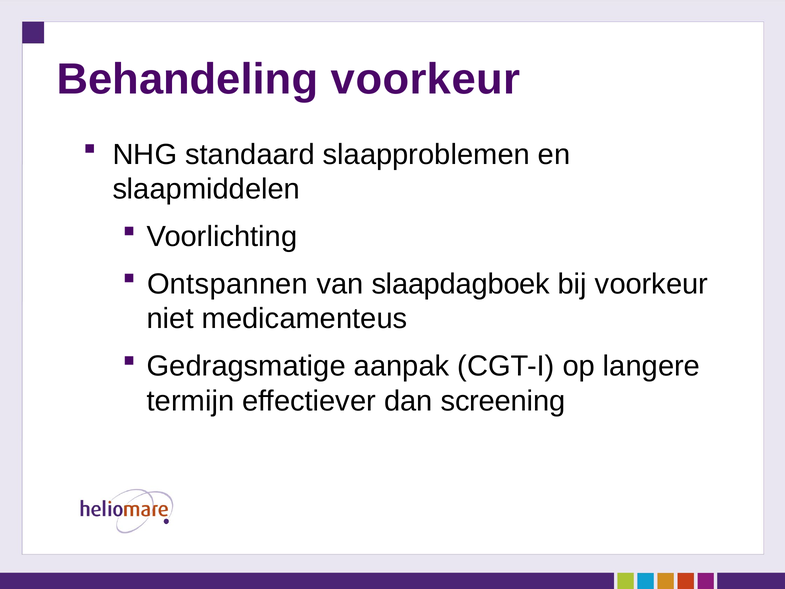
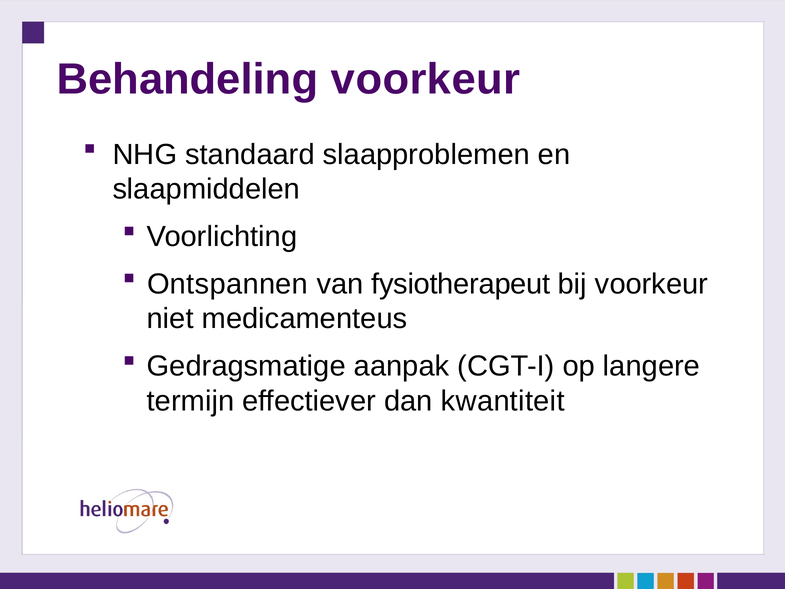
slaapdagboek: slaapdagboek -> fysiotherapeut (461, 284)
screening: screening -> kwantiteit (503, 401)
